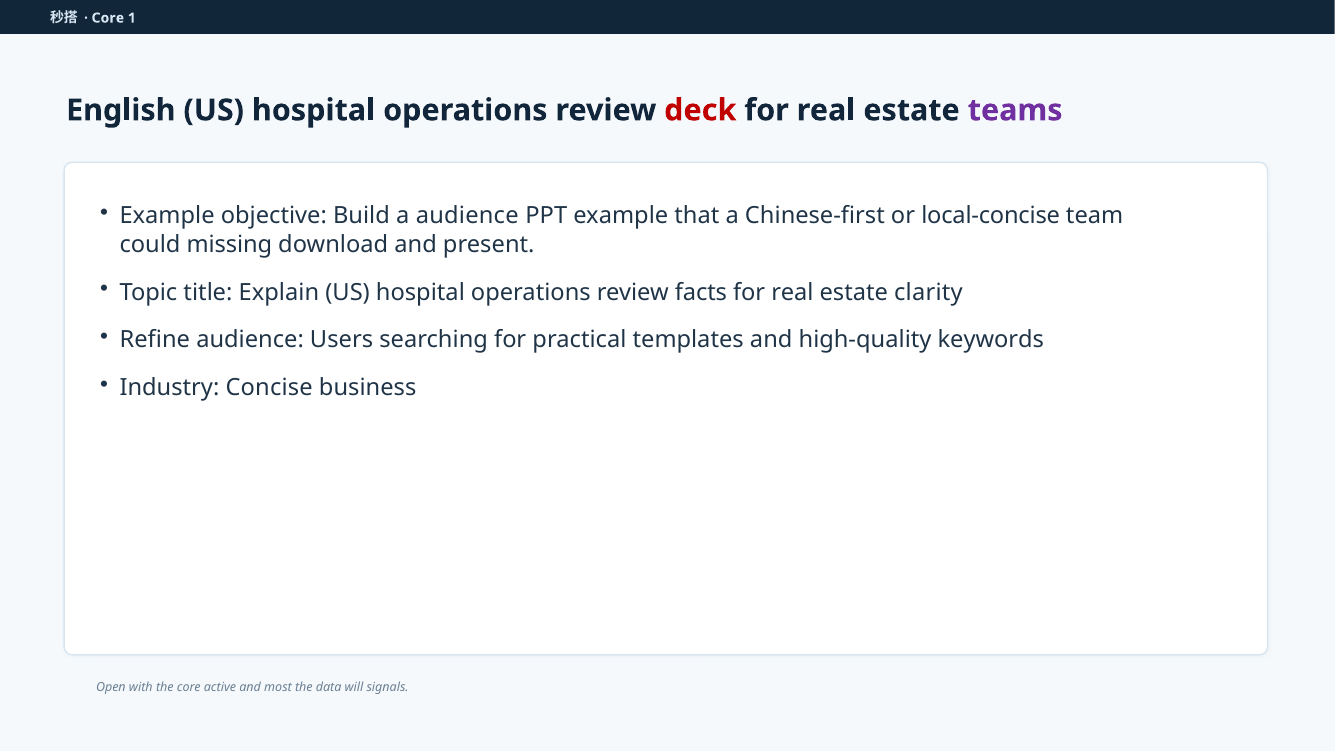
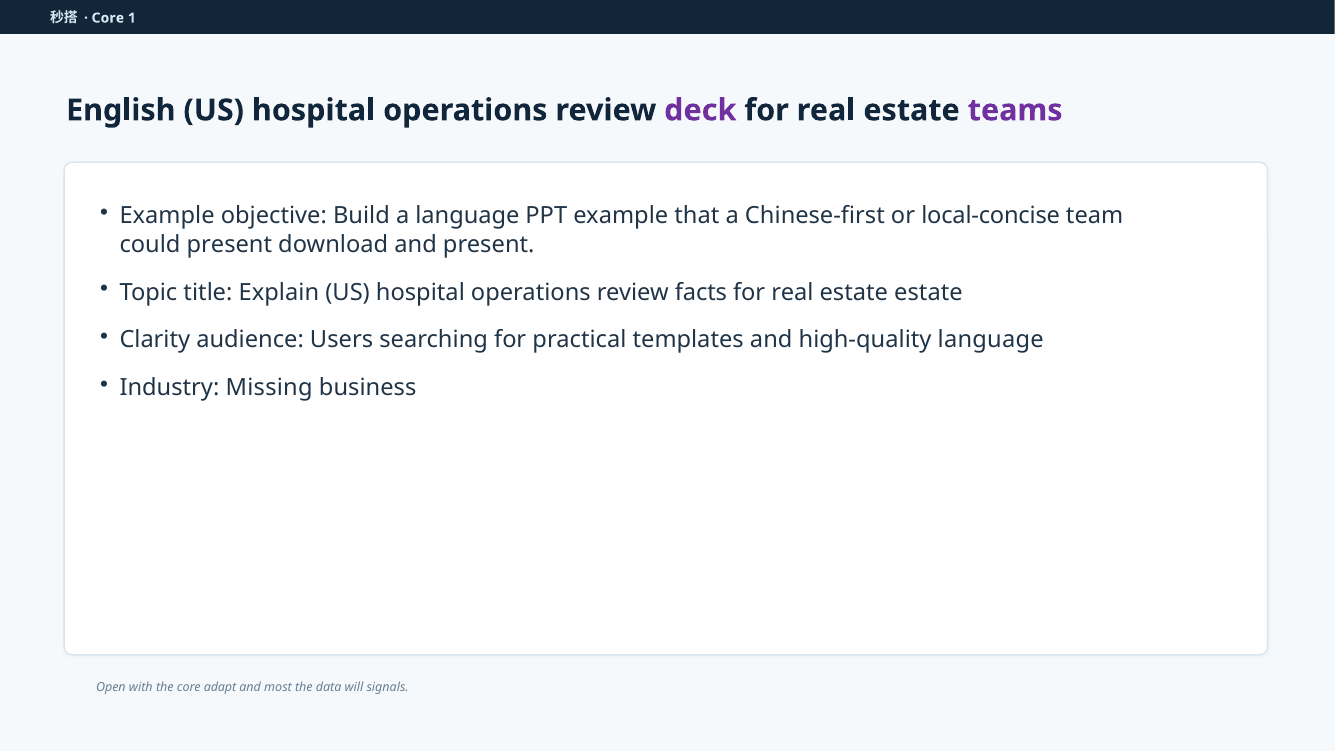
deck colour: red -> purple (700, 110)
a audience: audience -> language (467, 216)
could missing: missing -> present (229, 244)
estate clarity: clarity -> estate (928, 292)
Refine: Refine -> Clarity (155, 340)
high-quality keywords: keywords -> language (991, 340)
Concise: Concise -> Missing (269, 388)
active: active -> adapt (220, 688)
